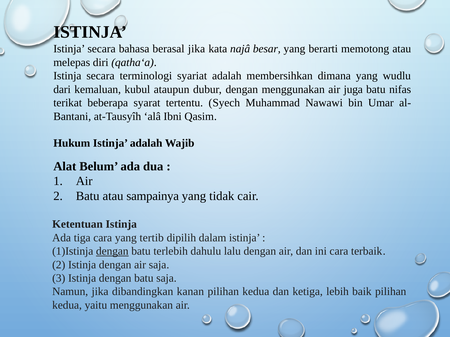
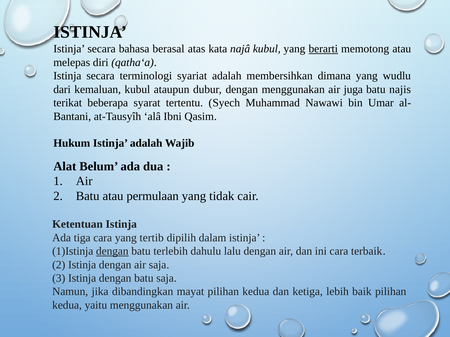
berasal jika: jika -> atas (197, 49)
najâ besar: besar -> kubul (267, 49)
berarti underline: none -> present (323, 49)
nifas: nifas -> najis (400, 89)
sampainya: sampainya -> permulaan (153, 196)
kanan: kanan -> mayat (190, 292)
